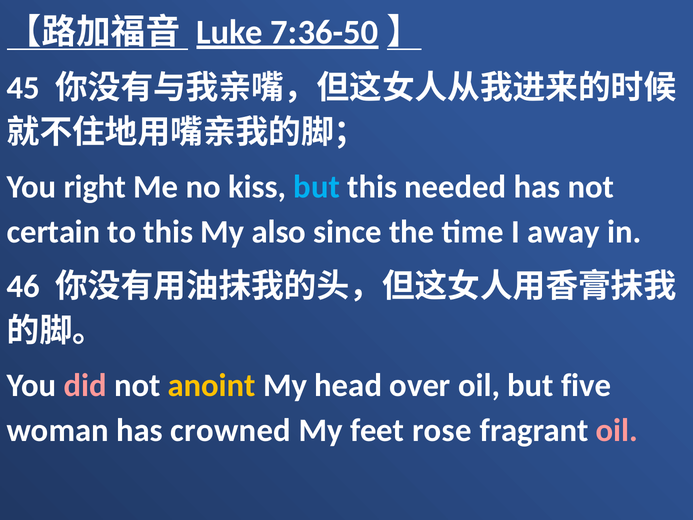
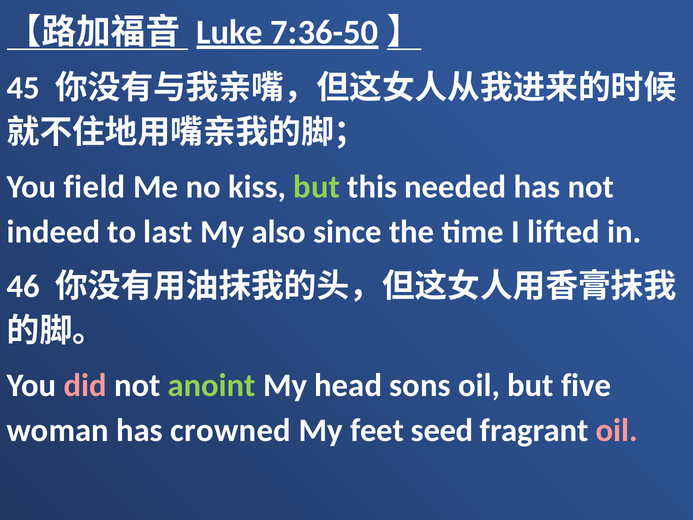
right: right -> field (95, 187)
but colour: light blue -> light green (317, 187)
certain: certain -> indeed (54, 232)
to this: this -> last (168, 232)
away: away -> lifted (564, 232)
anoint colour: yellow -> light green (212, 385)
over: over -> sons (420, 385)
rose: rose -> seed (442, 430)
